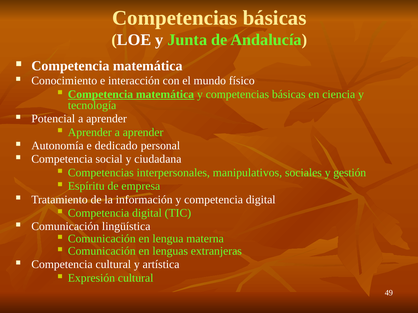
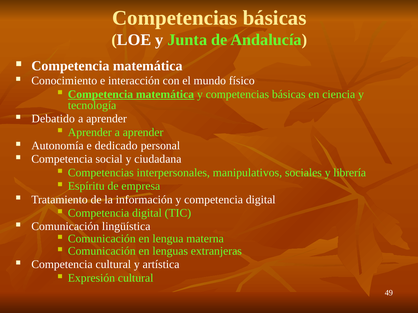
Potencial: Potencial -> Debatido (53, 119)
gestión: gestión -> librería (350, 173)
